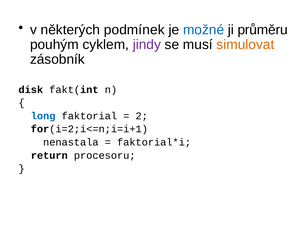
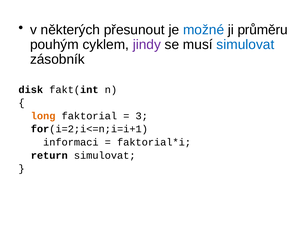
podmínek: podmínek -> přesunout (134, 30)
simulovat colour: orange -> blue (245, 45)
long colour: blue -> orange (43, 116)
2: 2 -> 3 (142, 116)
nenastala: nenastala -> informaci (71, 142)
return procesoru: procesoru -> simulovat (105, 155)
